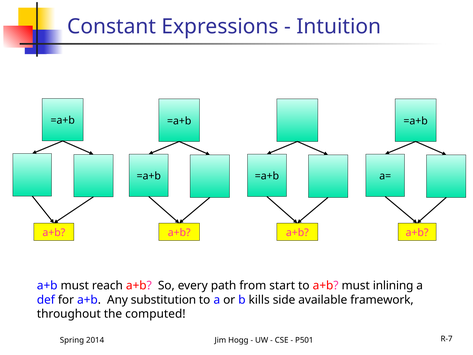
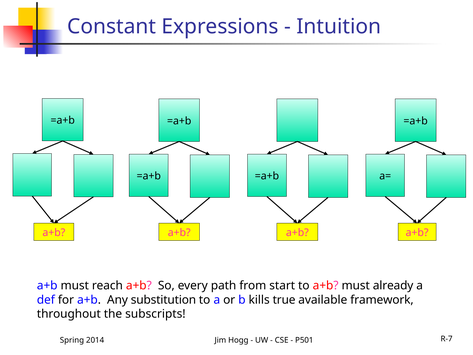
inlining: inlining -> already (393, 285)
side: side -> true (284, 300)
computed: computed -> subscripts (155, 314)
